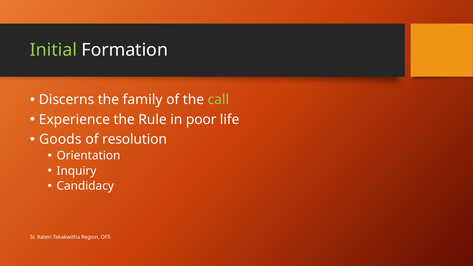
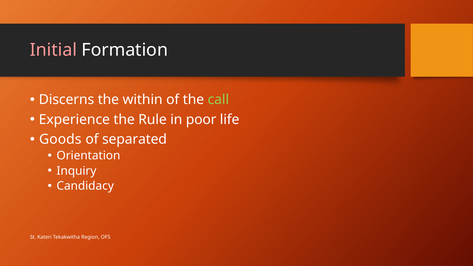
Initial colour: light green -> pink (53, 50)
family: family -> within (143, 100)
resolution: resolution -> separated (134, 139)
